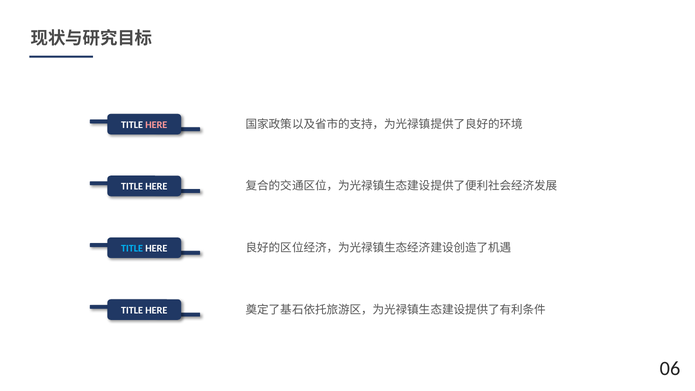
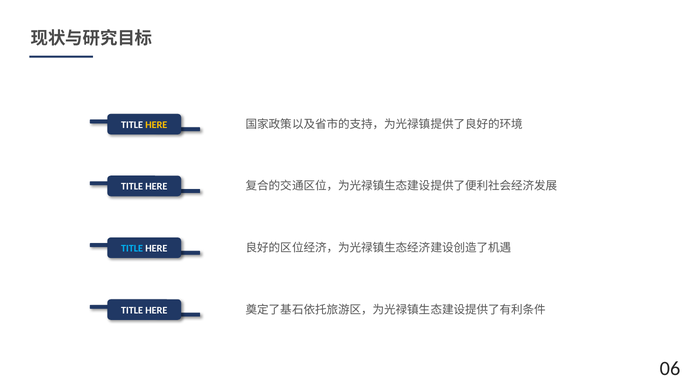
HERE colour: pink -> yellow (156, 125)
